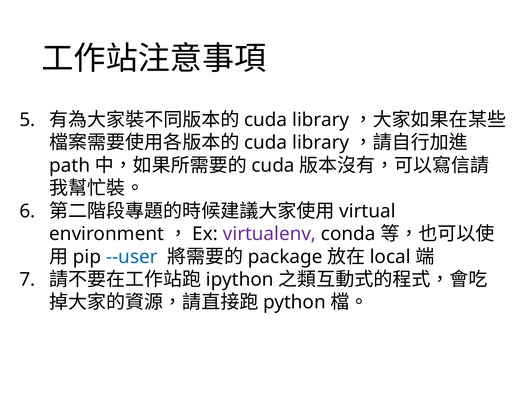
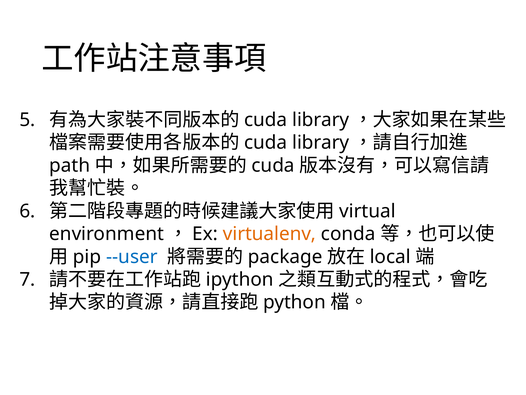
virtualenv colour: purple -> orange (270, 234)
